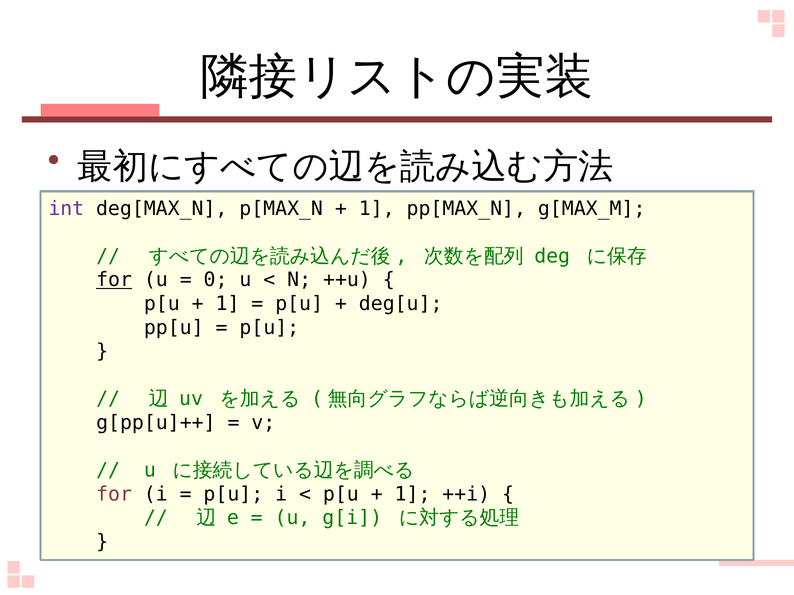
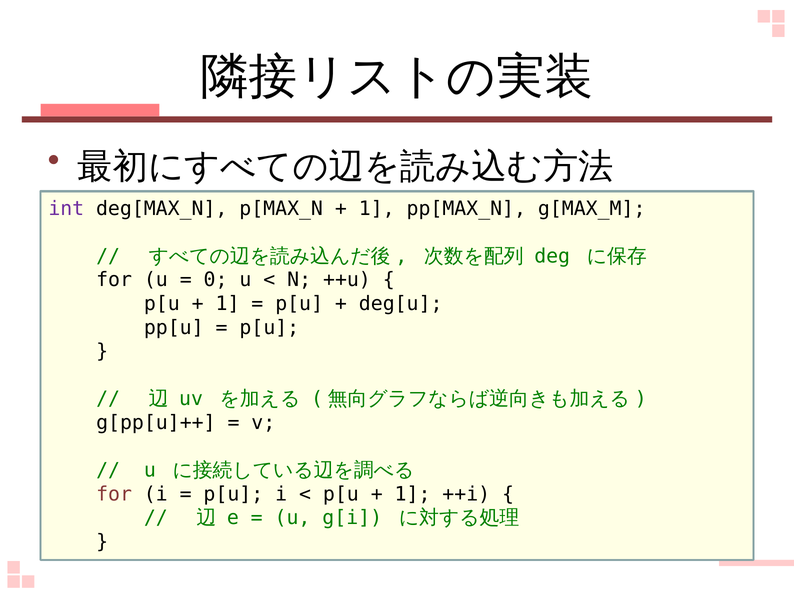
for underline: present -> none (114, 280)
